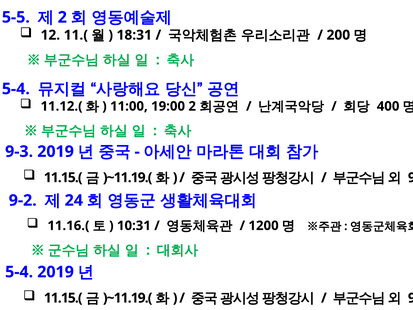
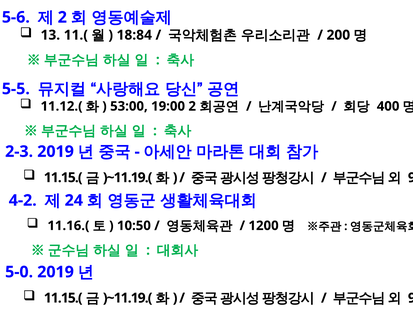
5-5: 5-5 -> 5-6 (16, 17)
12: 12 -> 13 (50, 35)
18:31: 18:31 -> 18:84 (134, 35)
5-4: 5-4 -> 5-5 (16, 89)
11:00: 11:00 -> 53:00 (129, 106)
9-3: 9-3 -> 2-3 (19, 151)
9-2: 9-2 -> 4-2 (23, 200)
10:31: 10:31 -> 10:50 (134, 225)
5-4: 5-4 -> 5-0 (19, 272)
